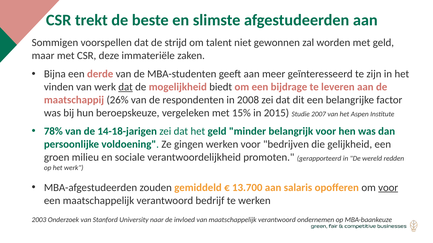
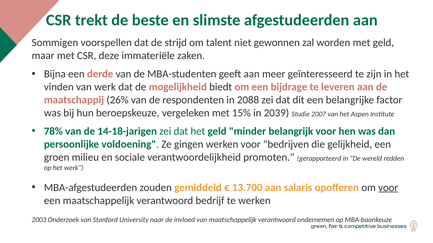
dat underline: present -> none (126, 87)
2008: 2008 -> 2088 (248, 100)
2015: 2015 -> 2039 (276, 113)
